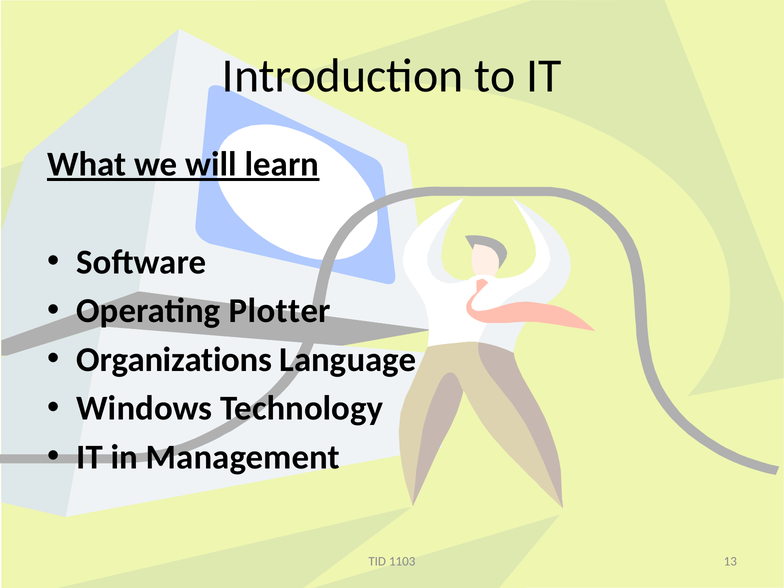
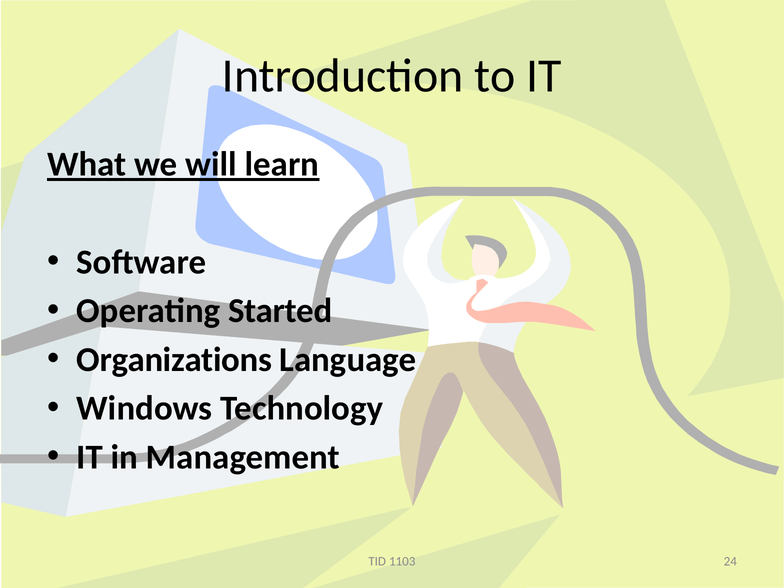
Plotter: Plotter -> Started (280, 311)
13: 13 -> 24 (730, 561)
